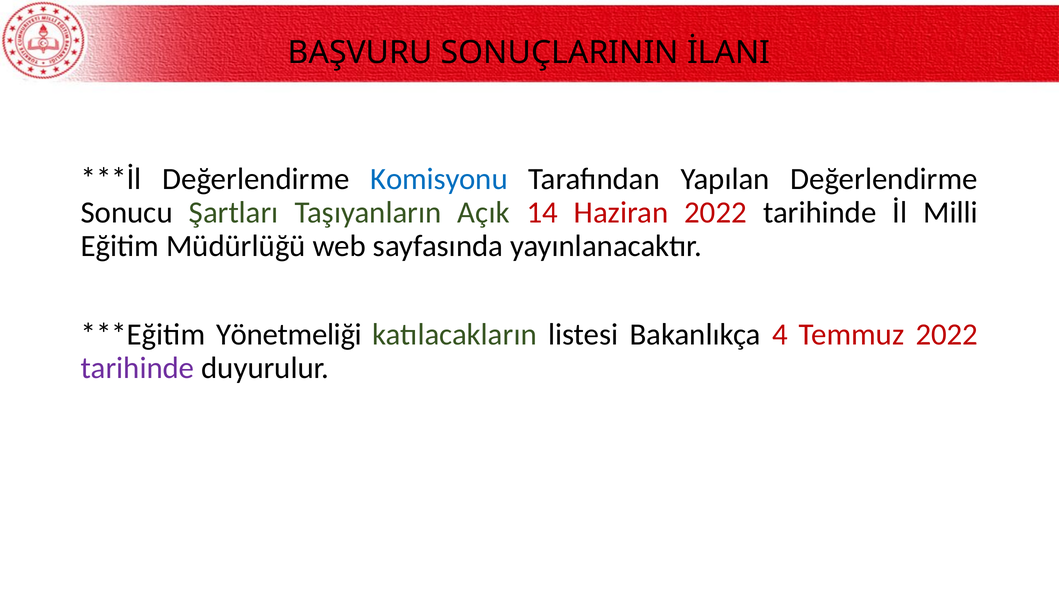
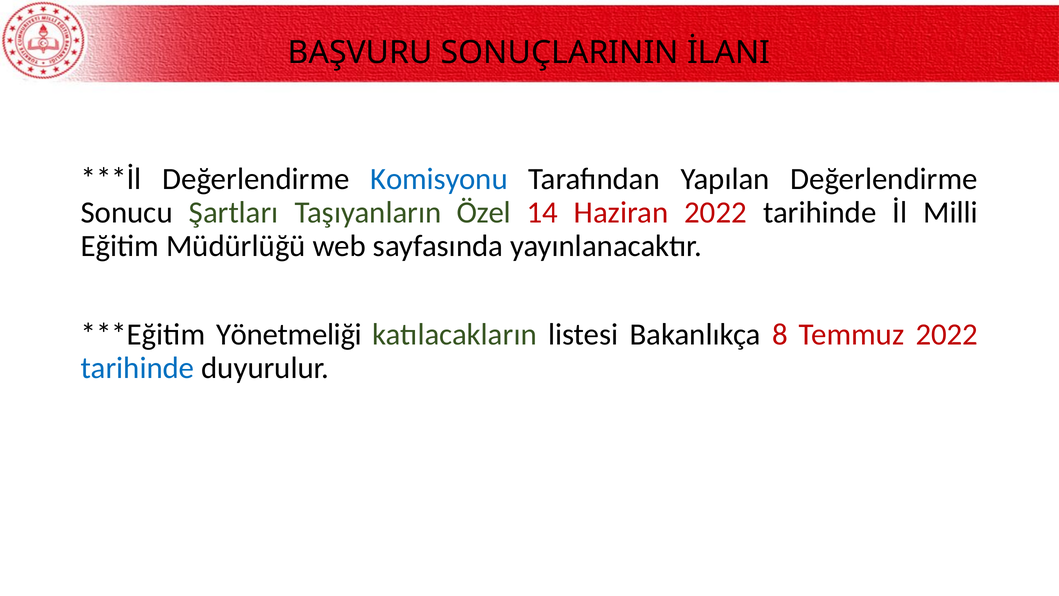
Açık: Açık -> Özel (484, 212)
4: 4 -> 8 (780, 335)
tarihinde colour: purple -> blue (138, 368)
